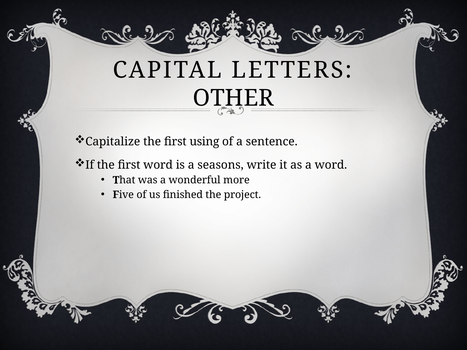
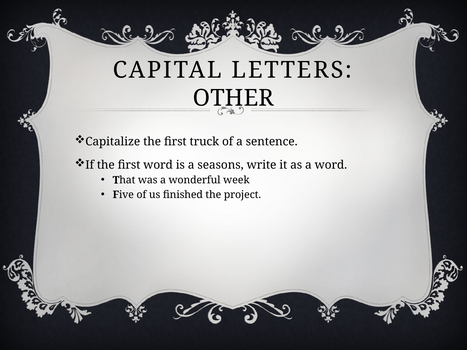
using: using -> truck (204, 142)
more: more -> week (236, 180)
